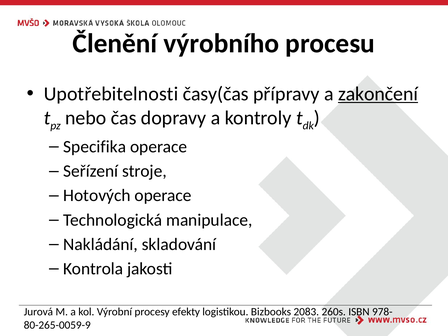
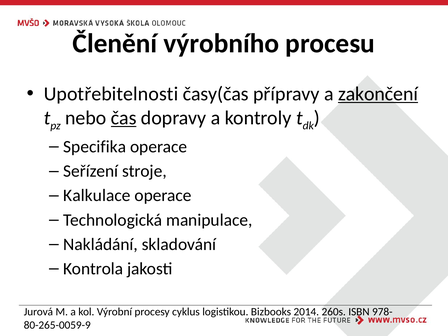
čas underline: none -> present (124, 118)
Hotových: Hotových -> Kalkulace (97, 196)
efekty: efekty -> cyklus (186, 312)
2083: 2083 -> 2014 (306, 312)
